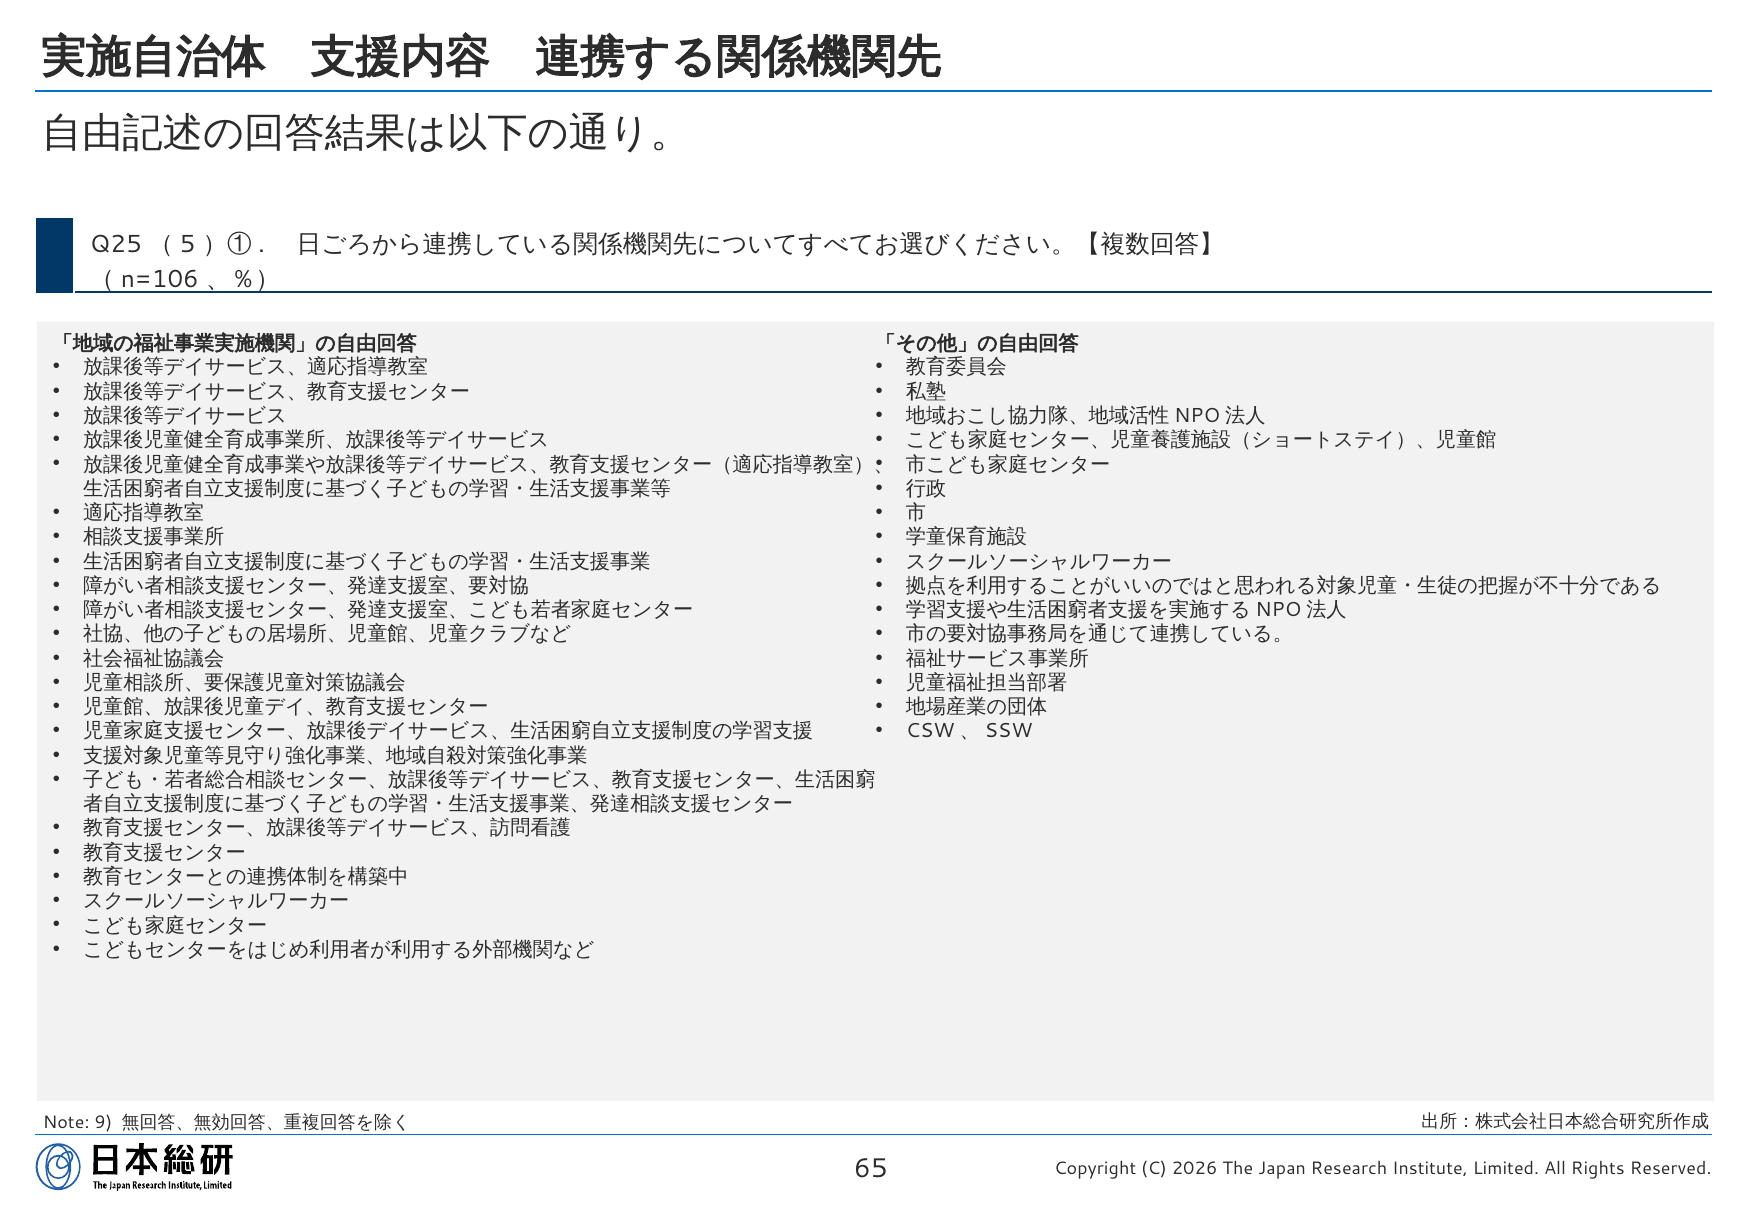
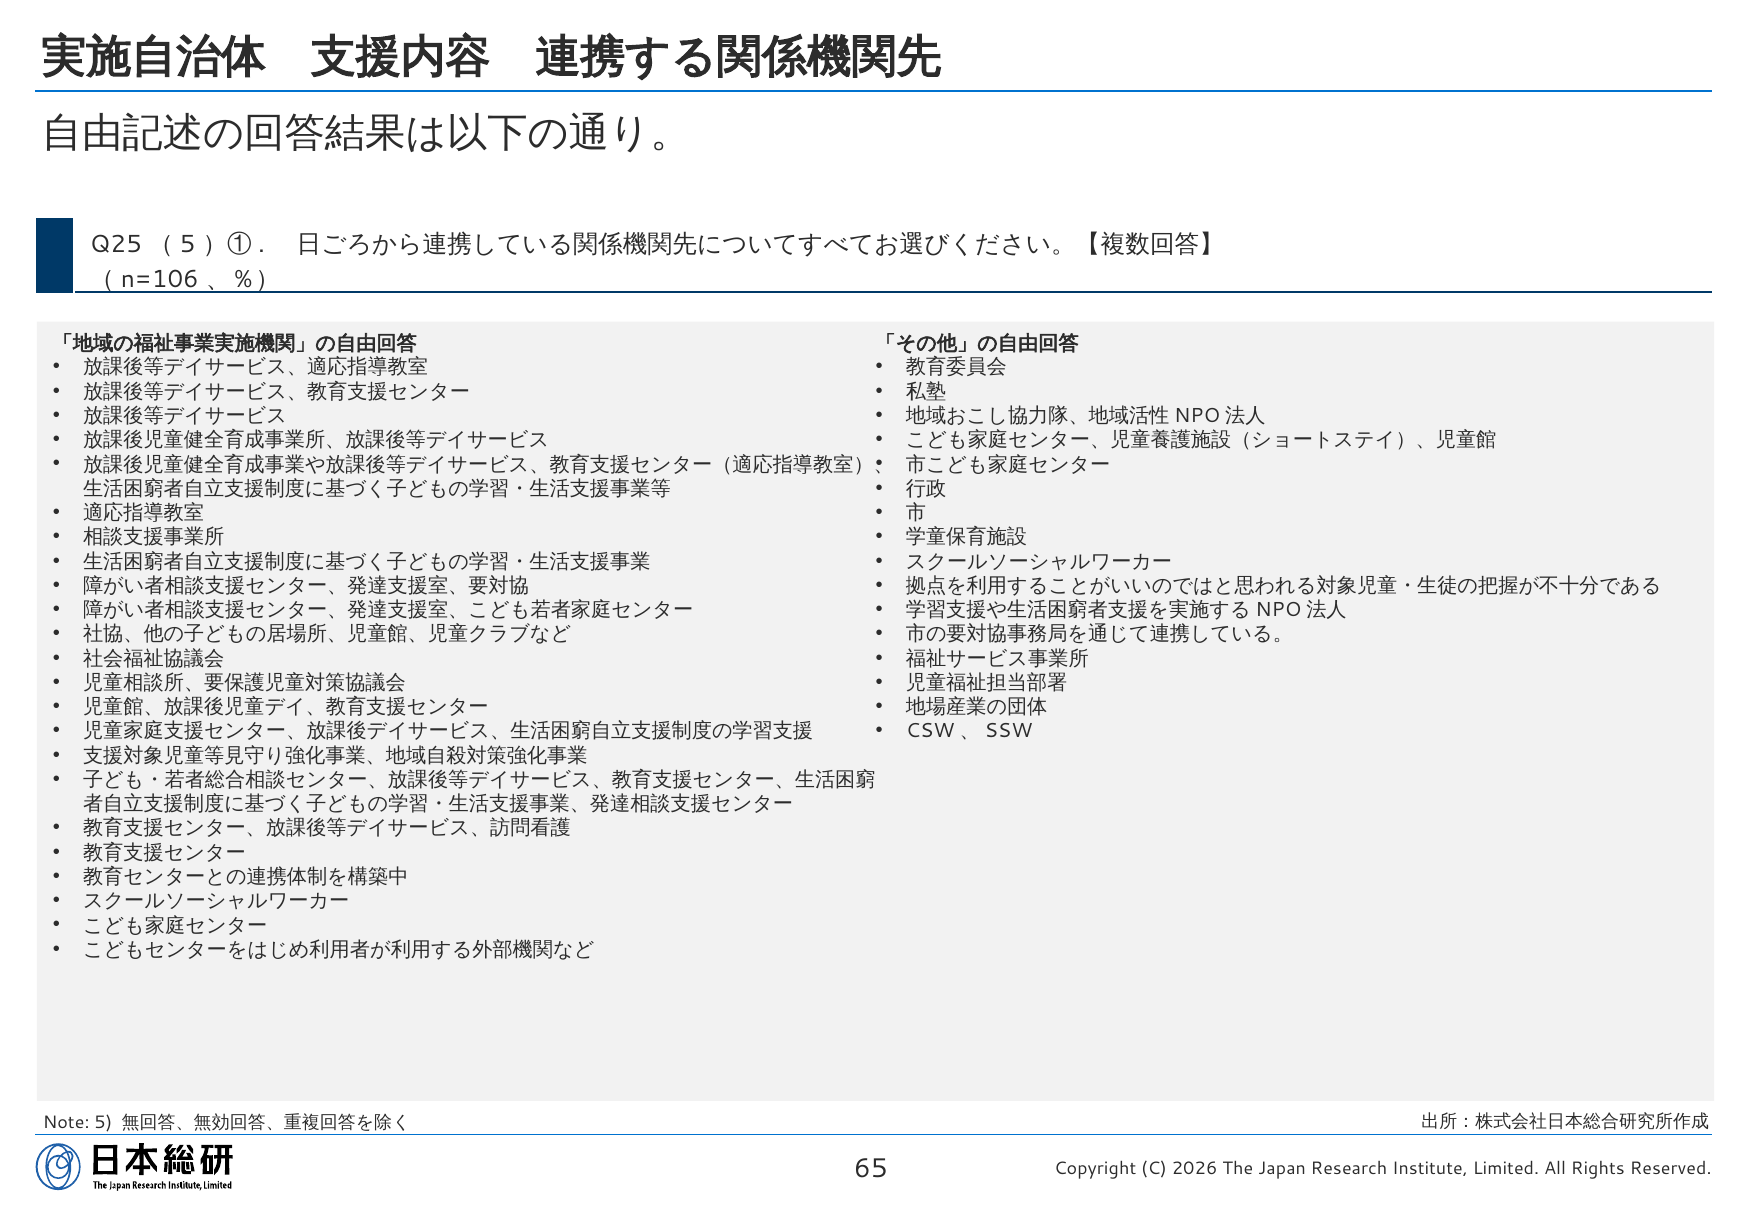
Note 9: 9 -> 5 (103, 1123)
